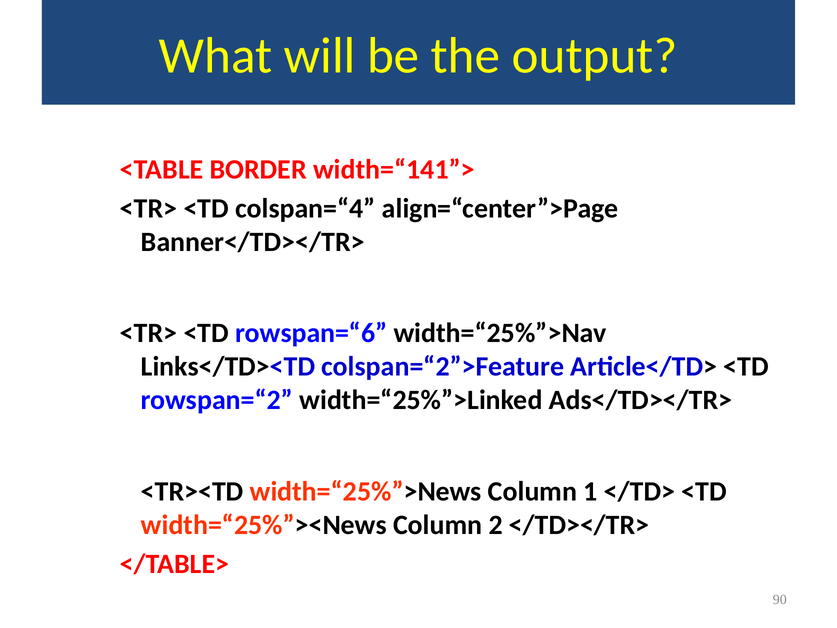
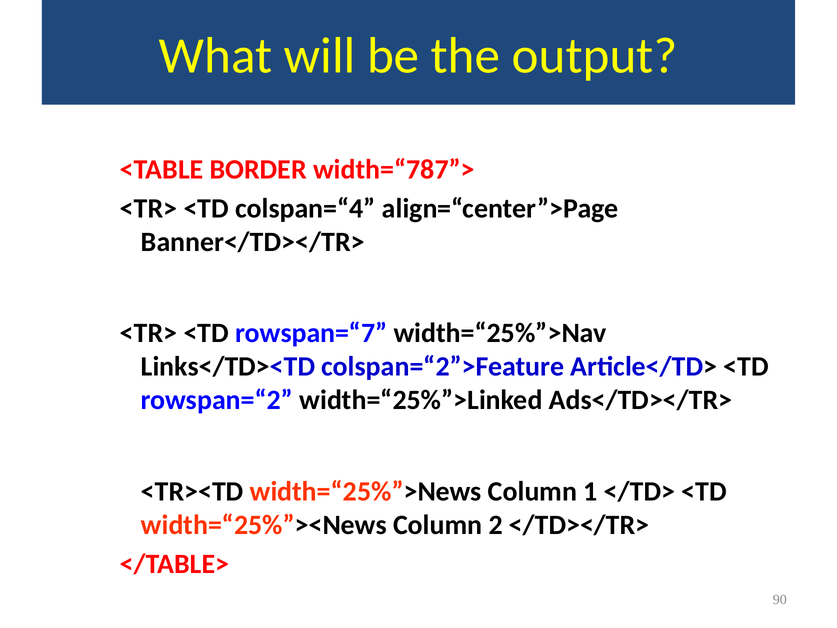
width=“141”>: width=“141”> -> width=“787”> (394, 169)
rowspan=“6: rowspan=“6 -> rowspan=“7 (311, 333)
